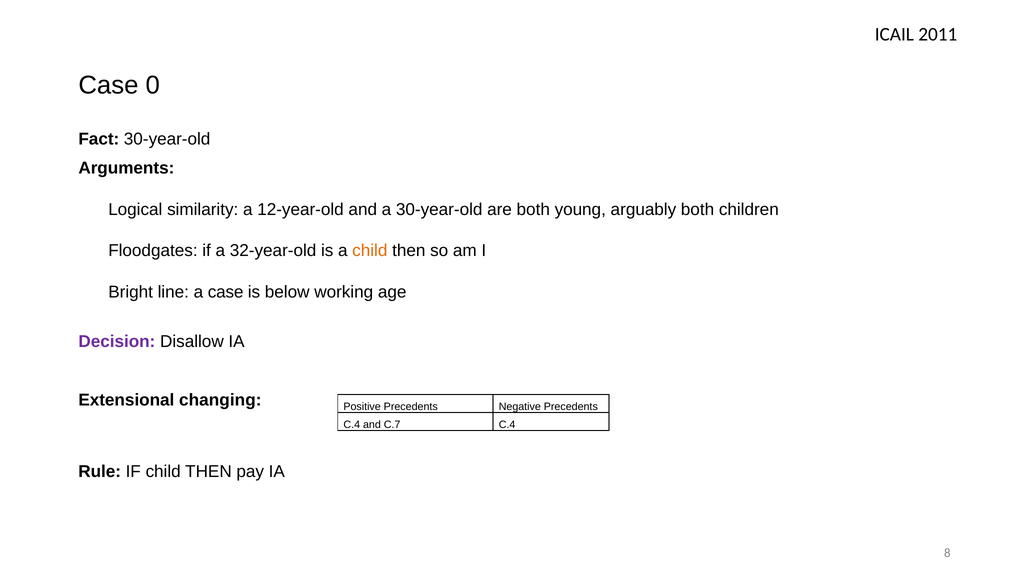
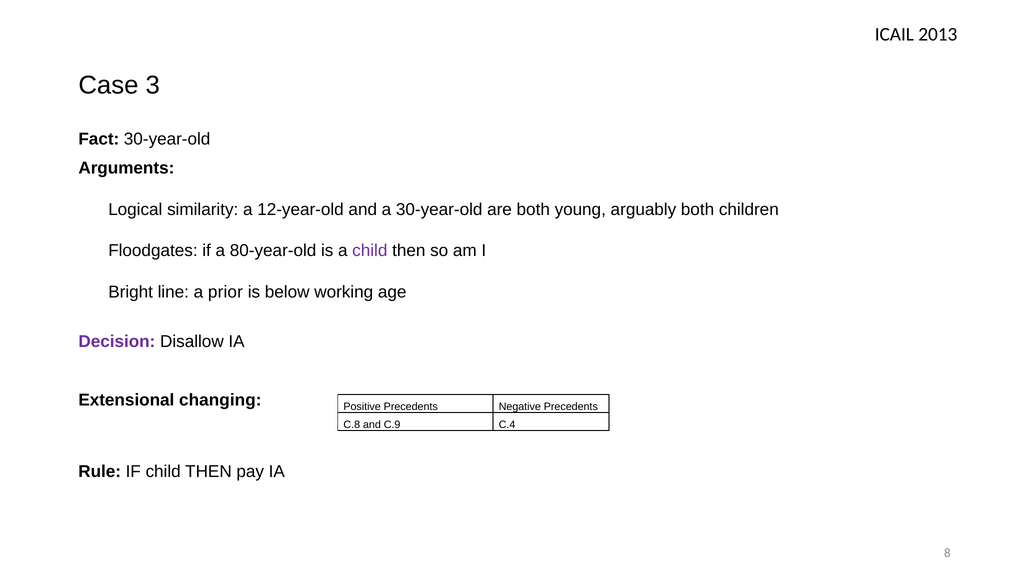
2011: 2011 -> 2013 (938, 34)
0: 0 -> 3 (153, 85)
32-year-old: 32-year-old -> 80-year-old (273, 251)
child colour: orange -> purple (370, 251)
a case: case -> prior (225, 292)
C.4: C.4 -> C.8 (352, 424)
C.7: C.7 -> C.9 (392, 424)
